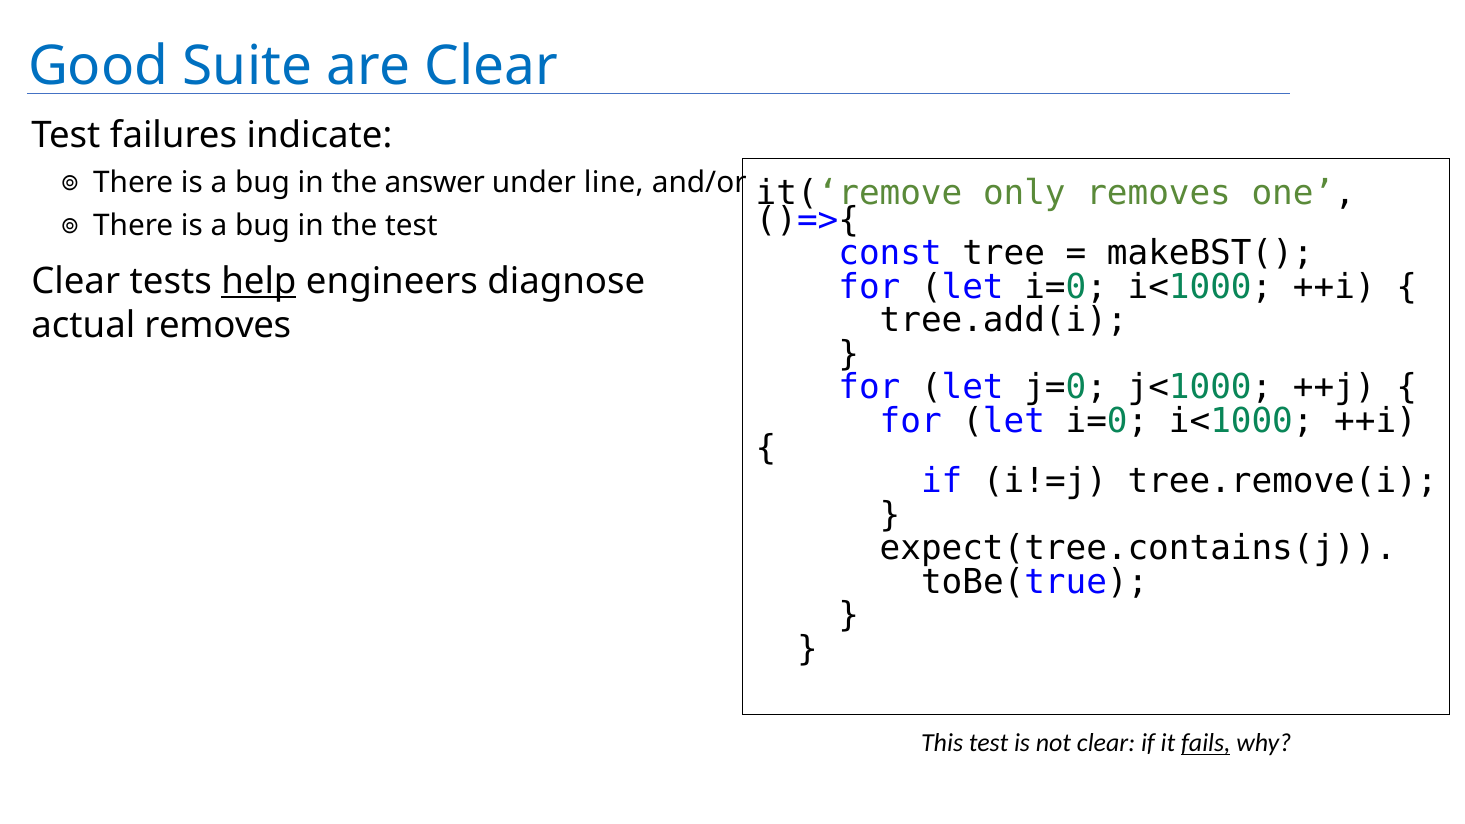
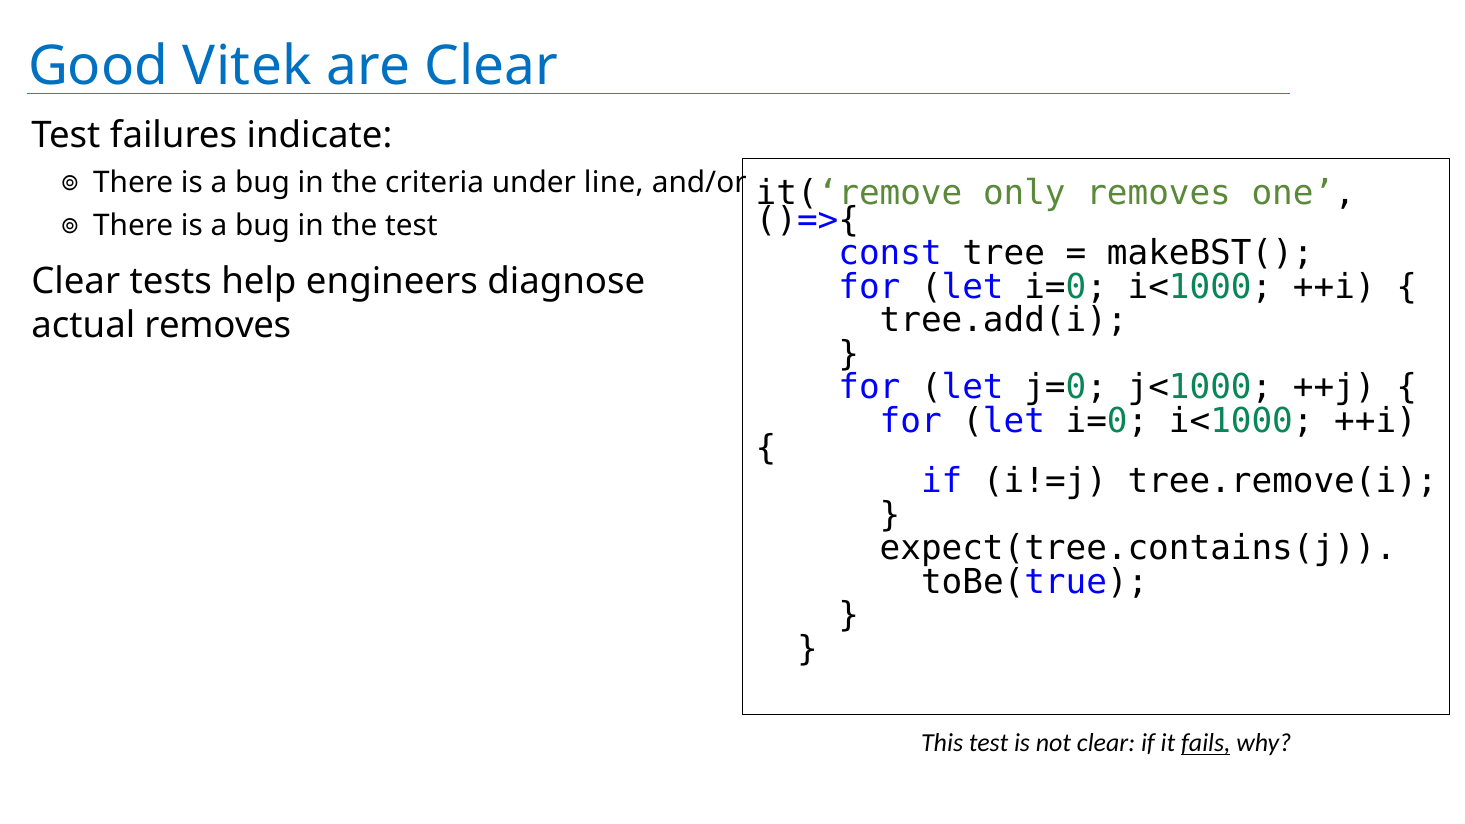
Suite: Suite -> Vitek (247, 66)
answer: answer -> criteria (435, 182)
help underline: present -> none (259, 281)
